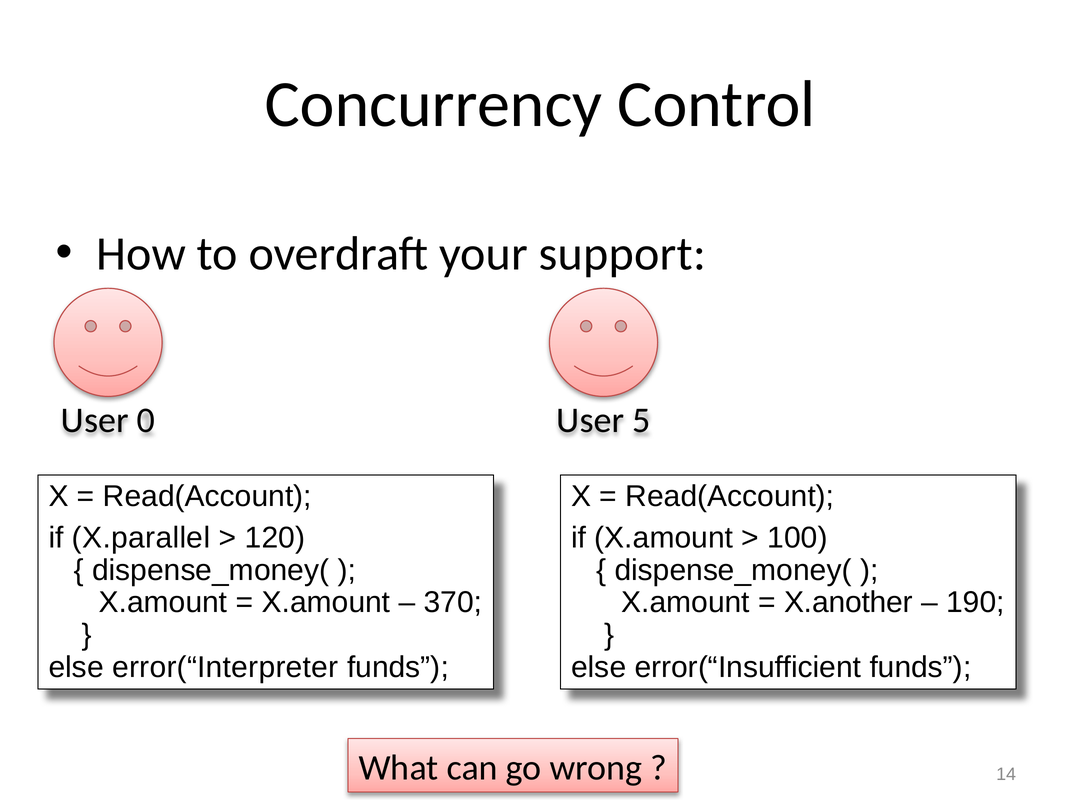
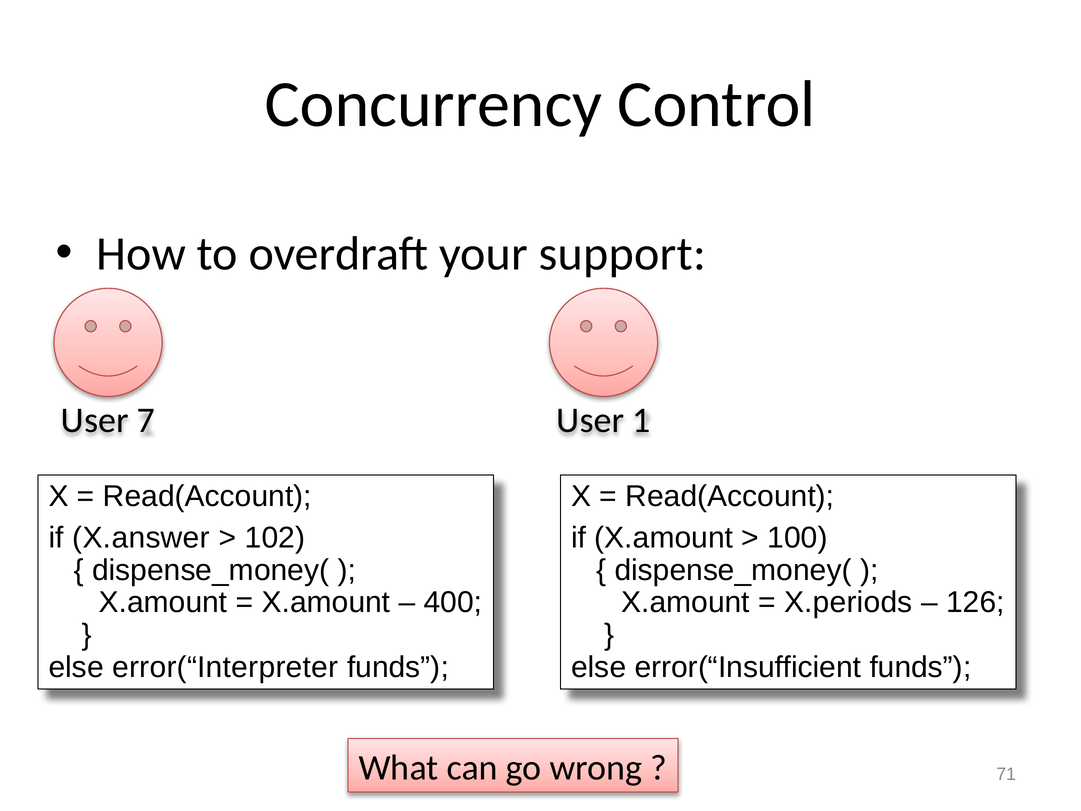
0: 0 -> 7 (146, 420)
5: 5 -> 1 (641, 420)
X.parallel: X.parallel -> X.answer (141, 537)
120: 120 -> 102 (275, 537)
370: 370 -> 400 (453, 602)
X.another: X.another -> X.periods (848, 602)
190: 190 -> 126 (975, 602)
14: 14 -> 71 (1006, 774)
